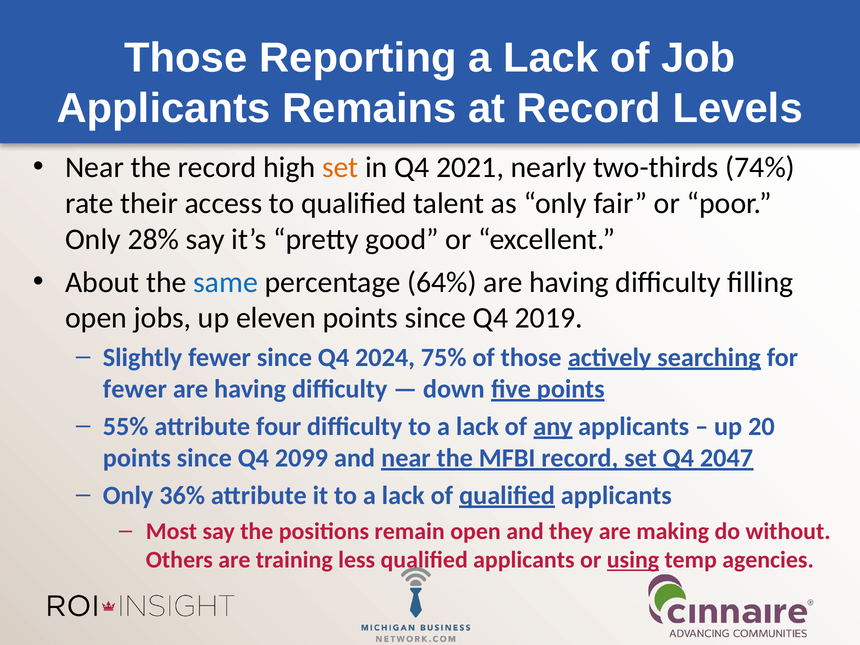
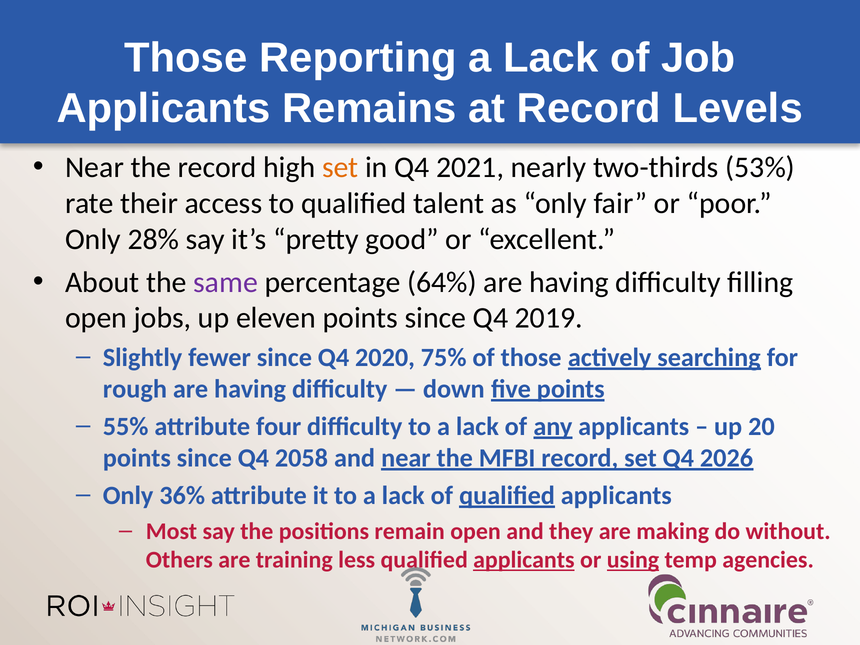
74%: 74% -> 53% (760, 168)
same colour: blue -> purple (226, 282)
2024: 2024 -> 2020 (385, 357)
fewer: fewer -> rough (135, 389)
2099: 2099 -> 2058 (301, 458)
2047: 2047 -> 2026 (727, 458)
applicants underline: none -> present (524, 560)
